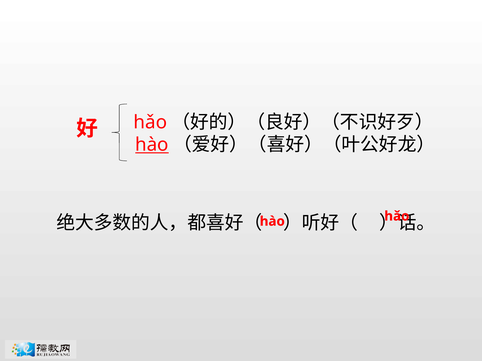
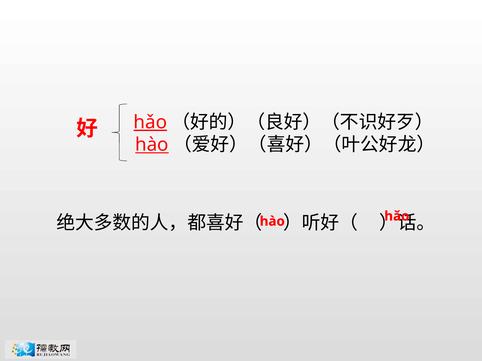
hǎo underline: none -> present (150, 122)
